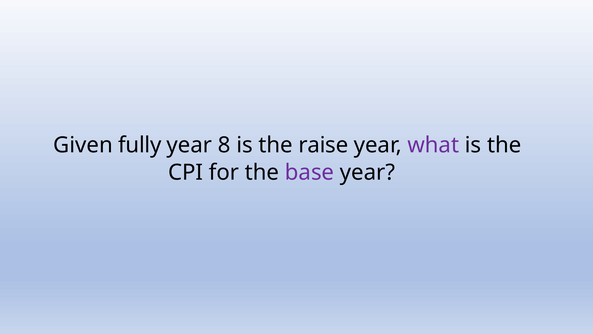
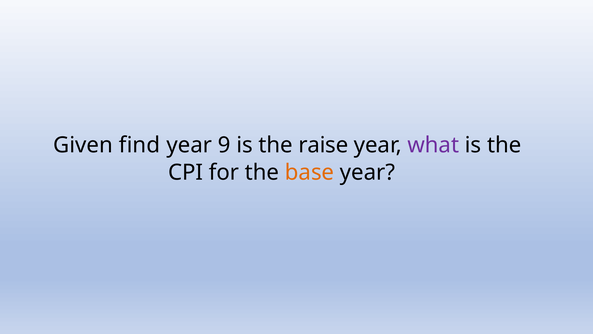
fully: fully -> find (140, 145)
8: 8 -> 9 (224, 145)
base colour: purple -> orange (310, 172)
